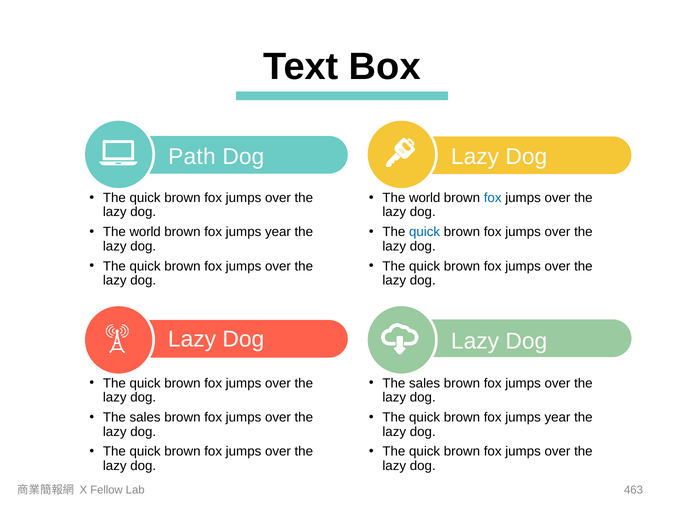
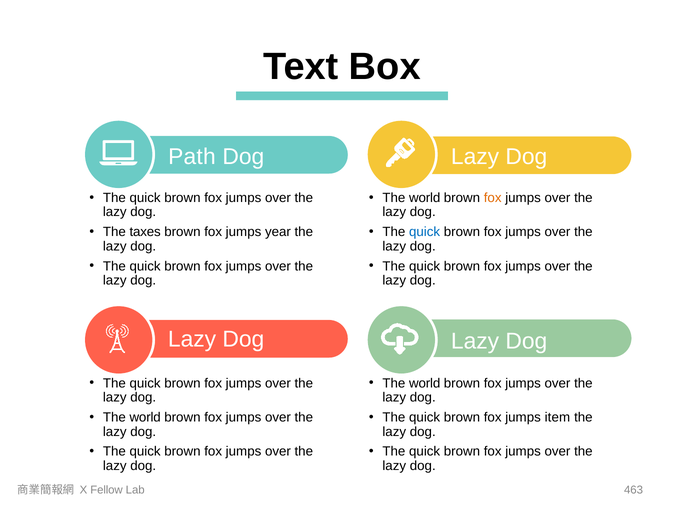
fox colour: blue -> orange (493, 198)
world: world -> taxes (145, 232)
sales: sales -> world (425, 383)
sales: sales -> world (145, 417)
year: year -> item (557, 417)
